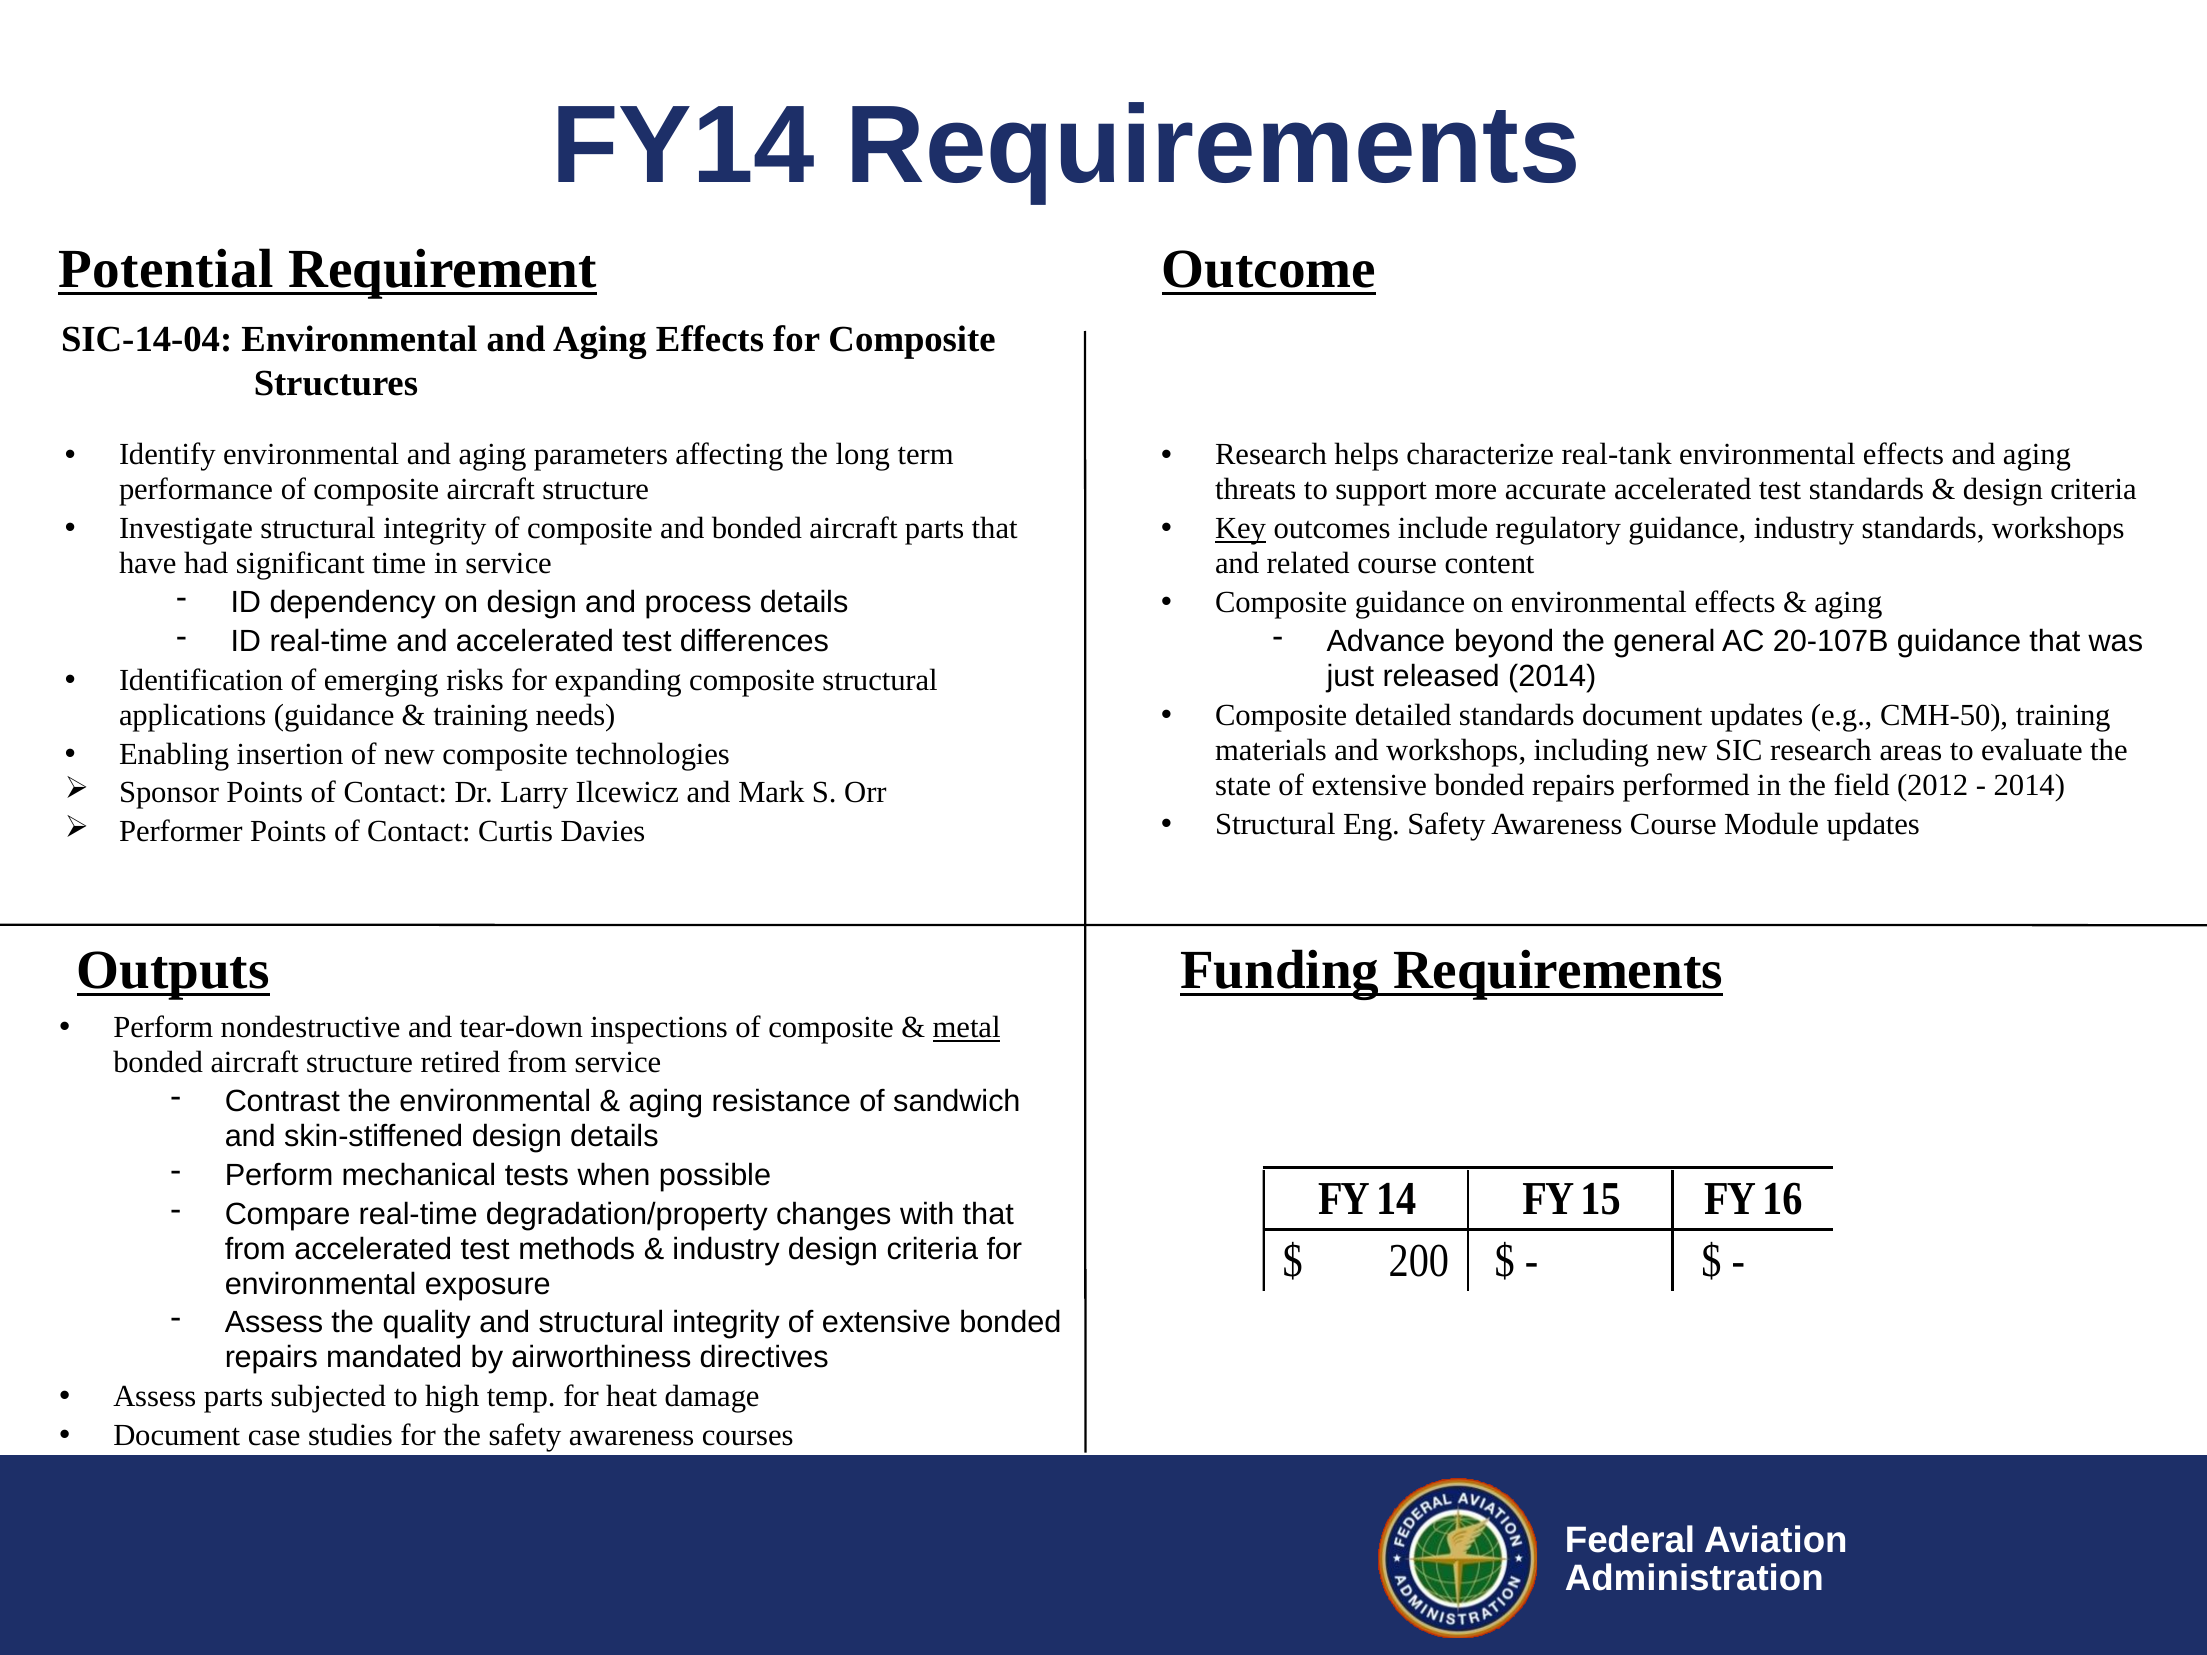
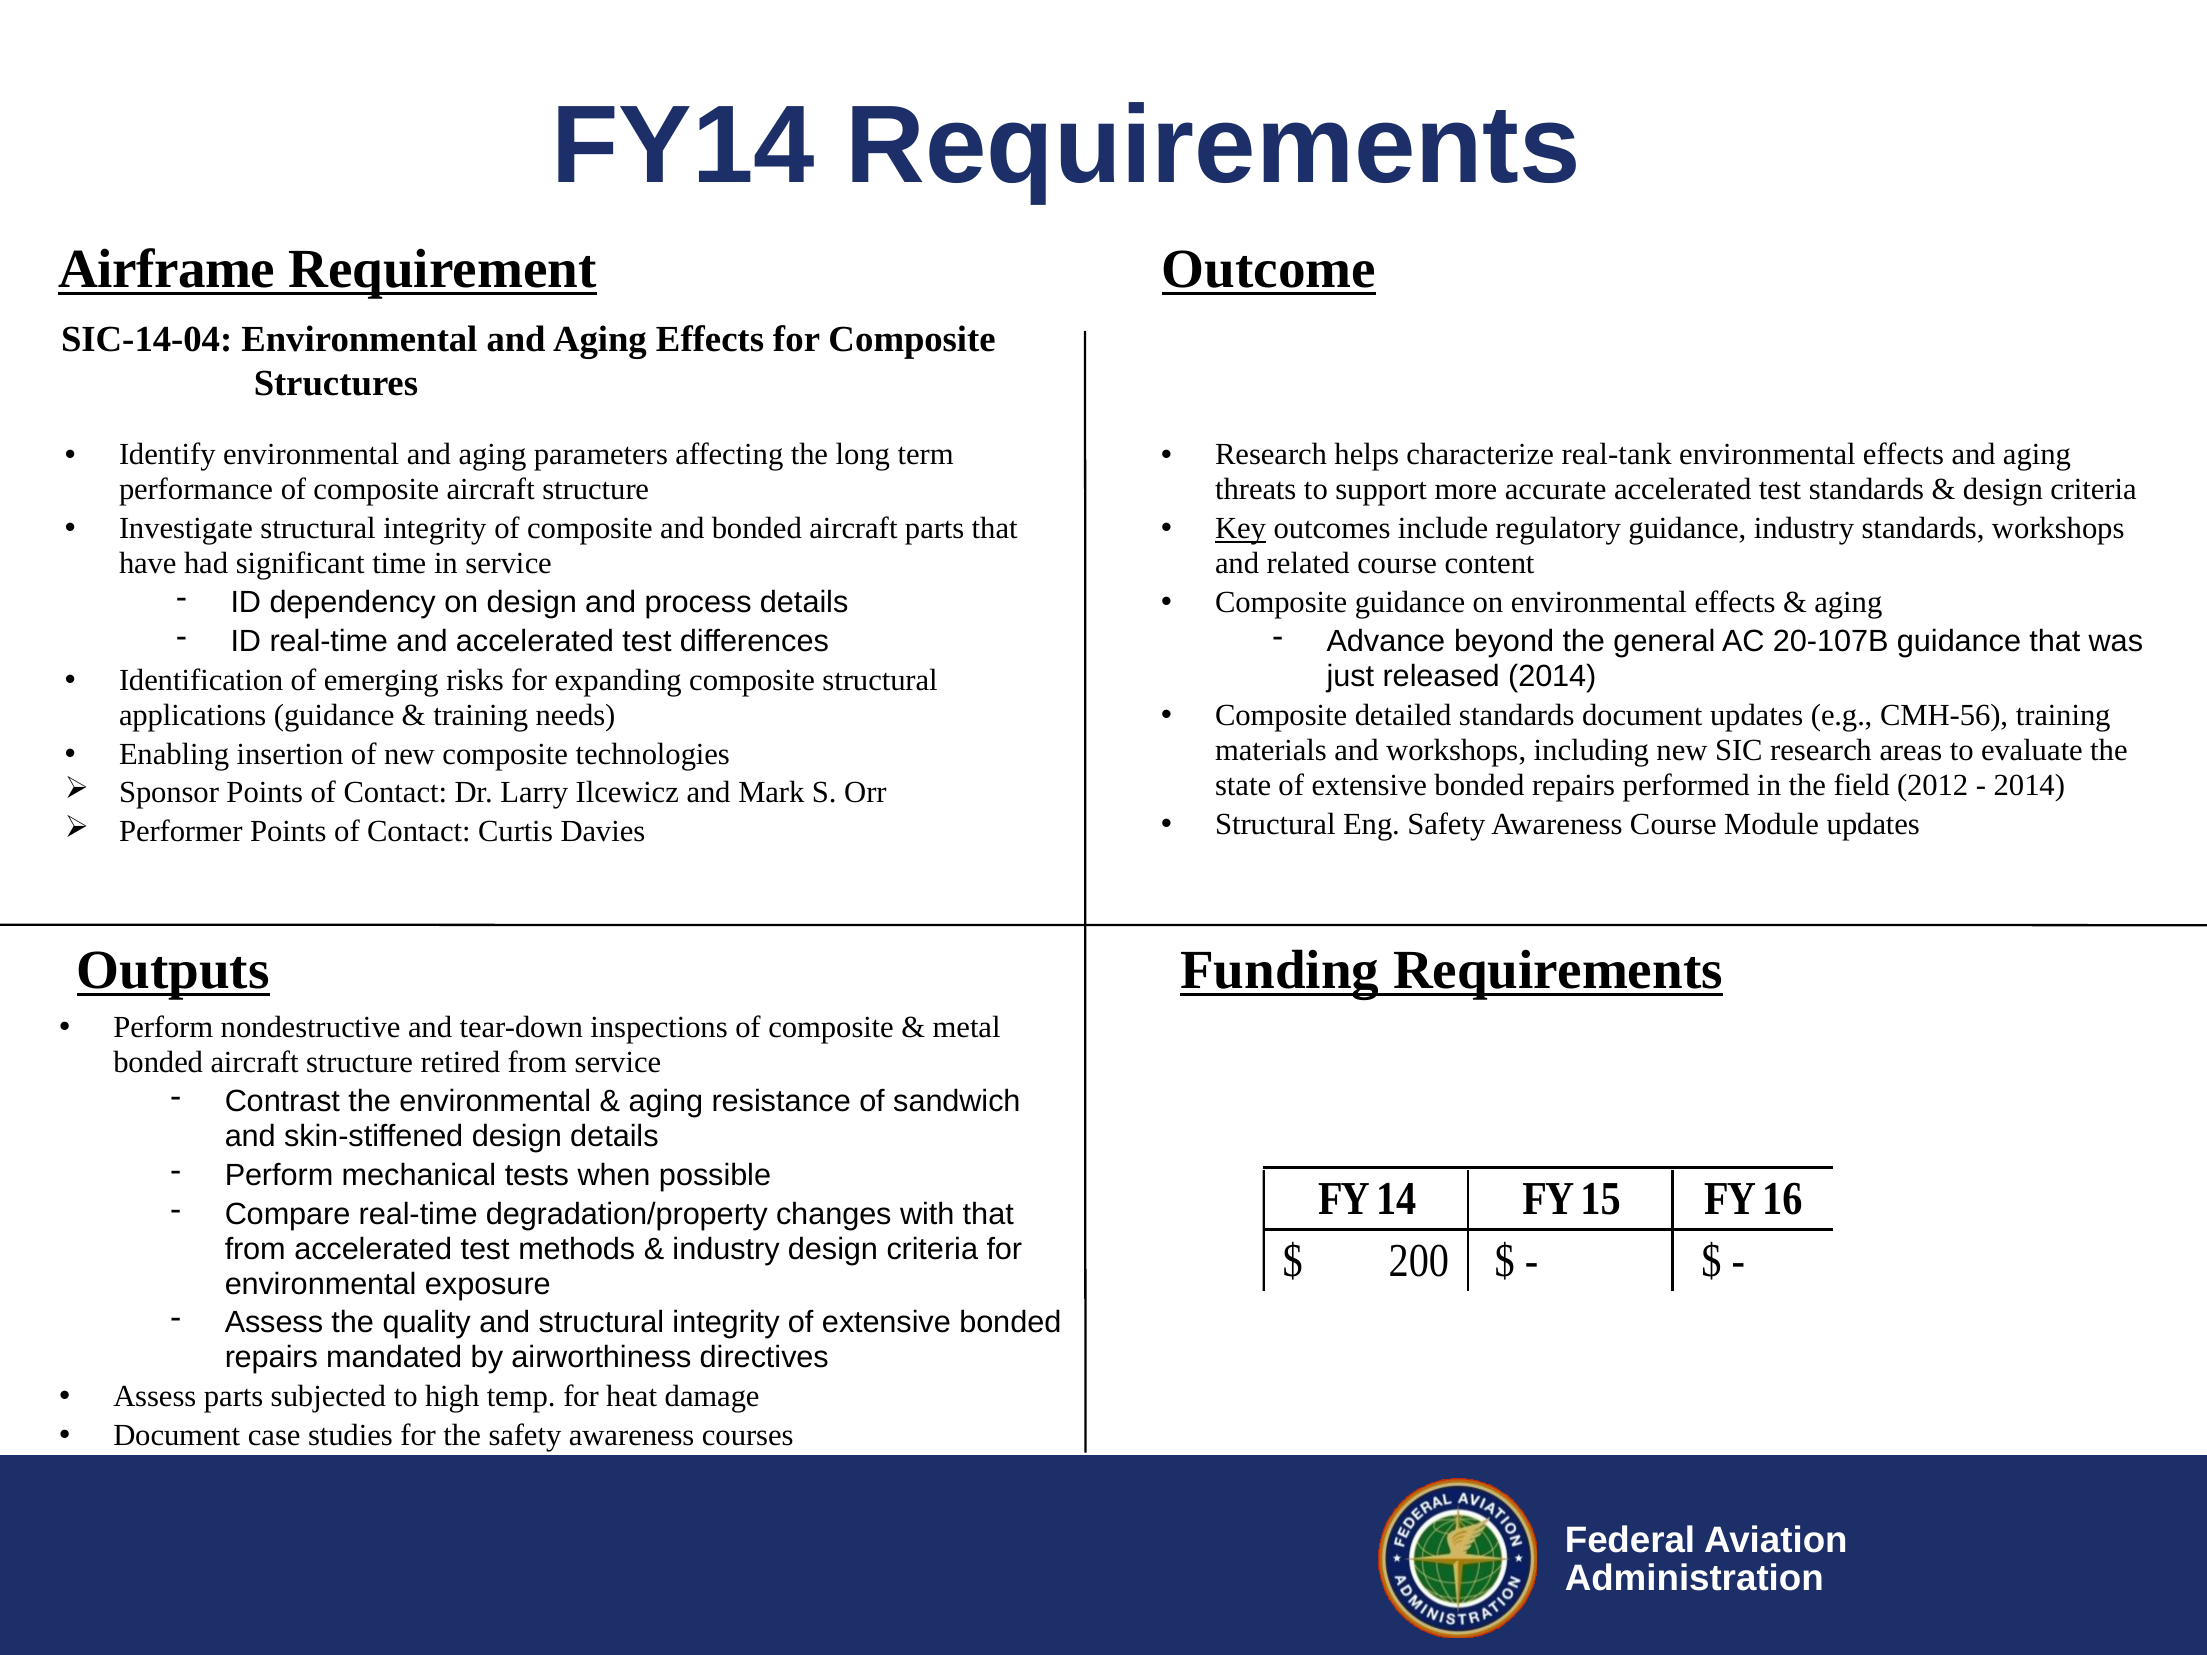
Potential: Potential -> Airframe (167, 269)
CMH-50: CMH-50 -> CMH-56 (1944, 715)
metal underline: present -> none (967, 1028)
